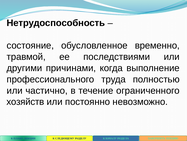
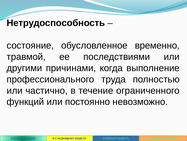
хозяйств: хозяйств -> функций (25, 101)
